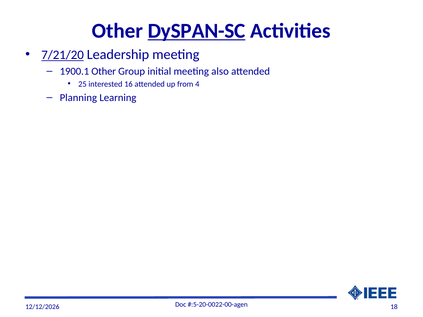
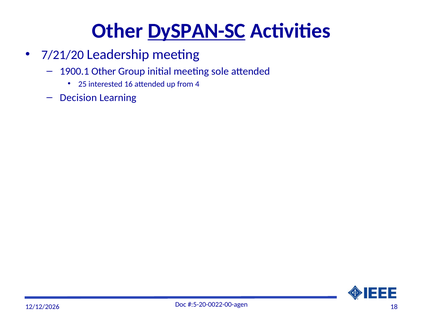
7/21/20 underline: present -> none (63, 55)
also: also -> sole (220, 71)
Planning: Planning -> Decision (78, 98)
